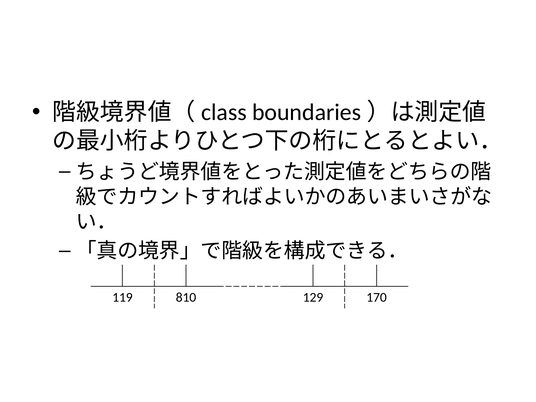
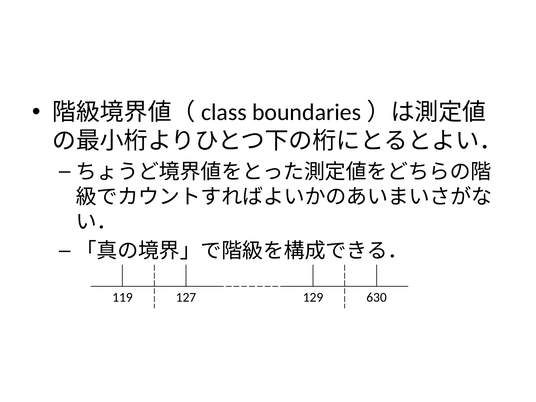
810: 810 -> 127 (186, 297)
170: 170 -> 630 (377, 297)
